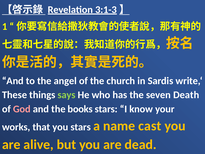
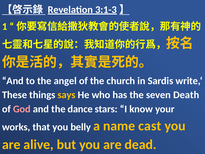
says colour: light green -> yellow (67, 95)
books: books -> dance (80, 109)
you stars: stars -> belly (81, 127)
